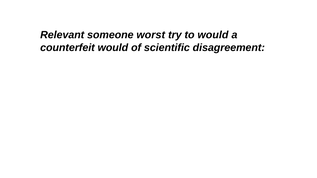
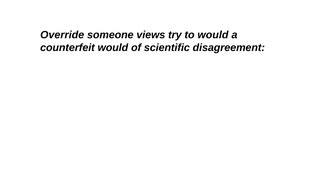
Relevant: Relevant -> Override (62, 35)
worst: worst -> views (151, 35)
